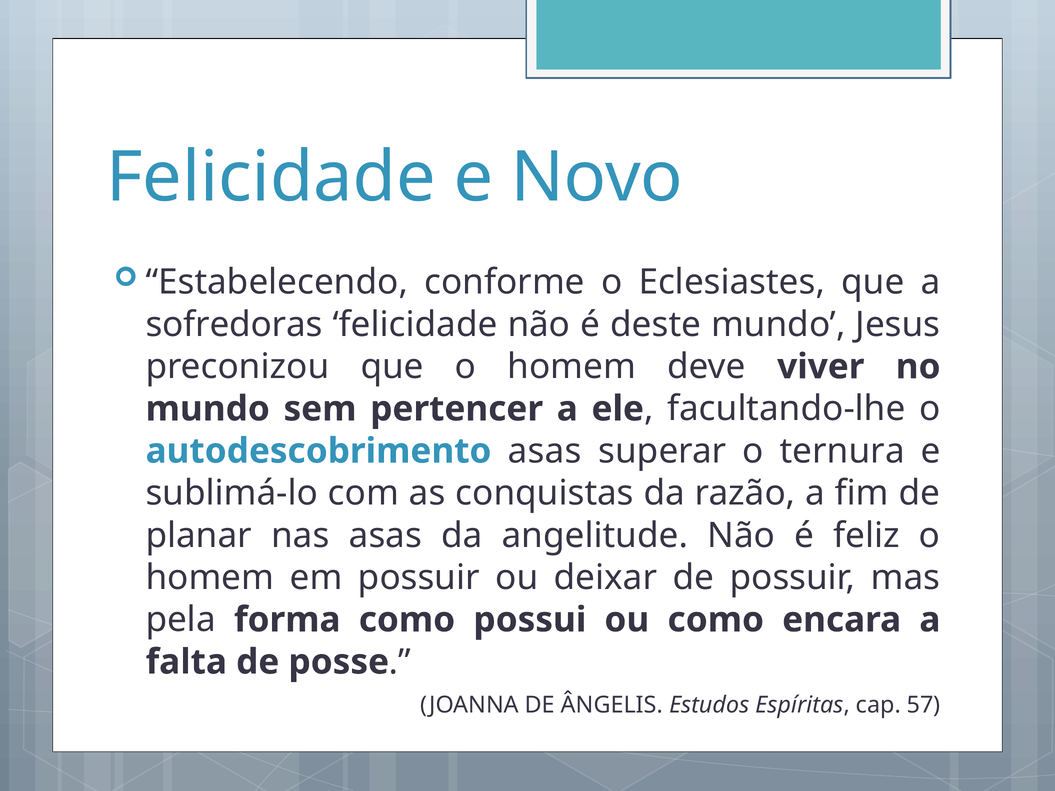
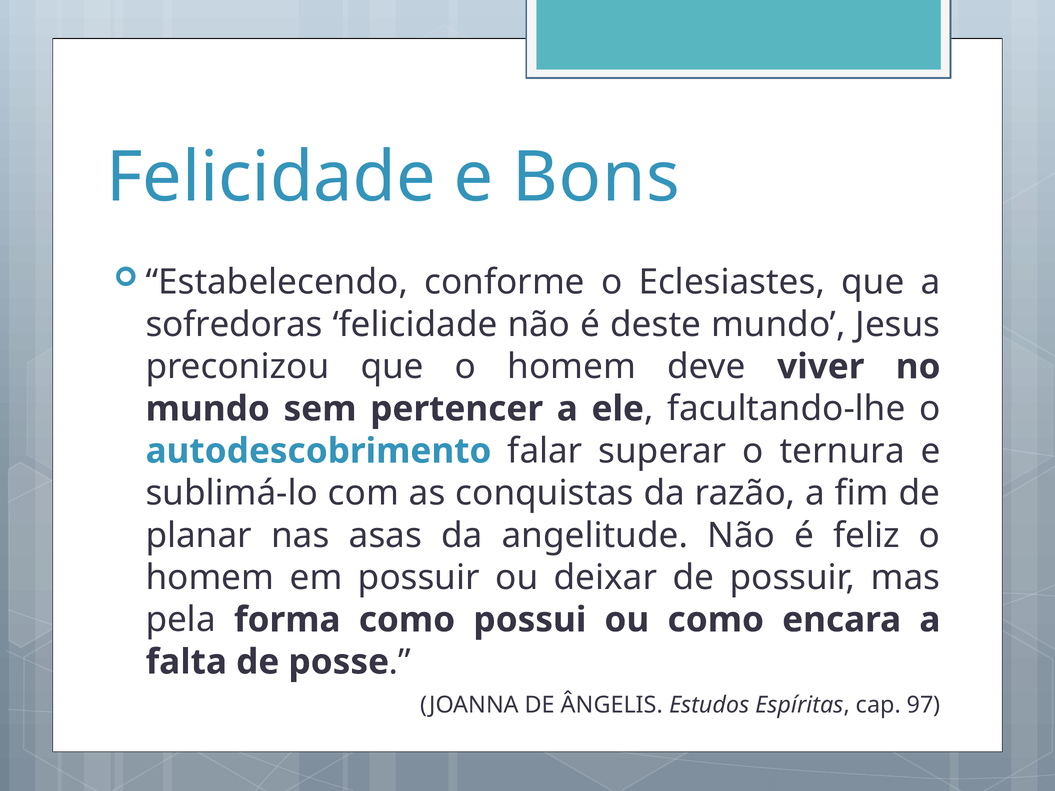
Novo: Novo -> Bons (596, 177)
autodescobrimento asas: asas -> falar (545, 451)
57: 57 -> 97 (924, 705)
